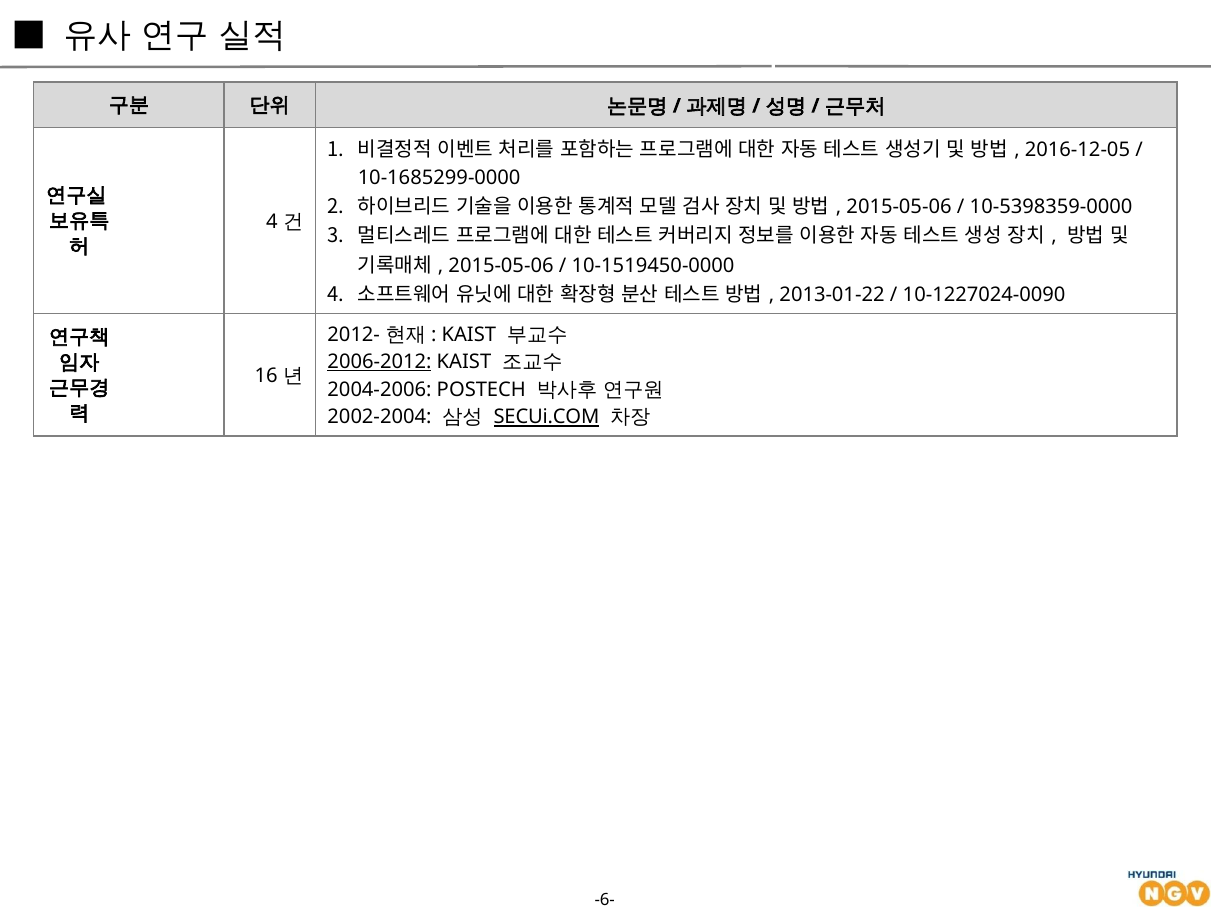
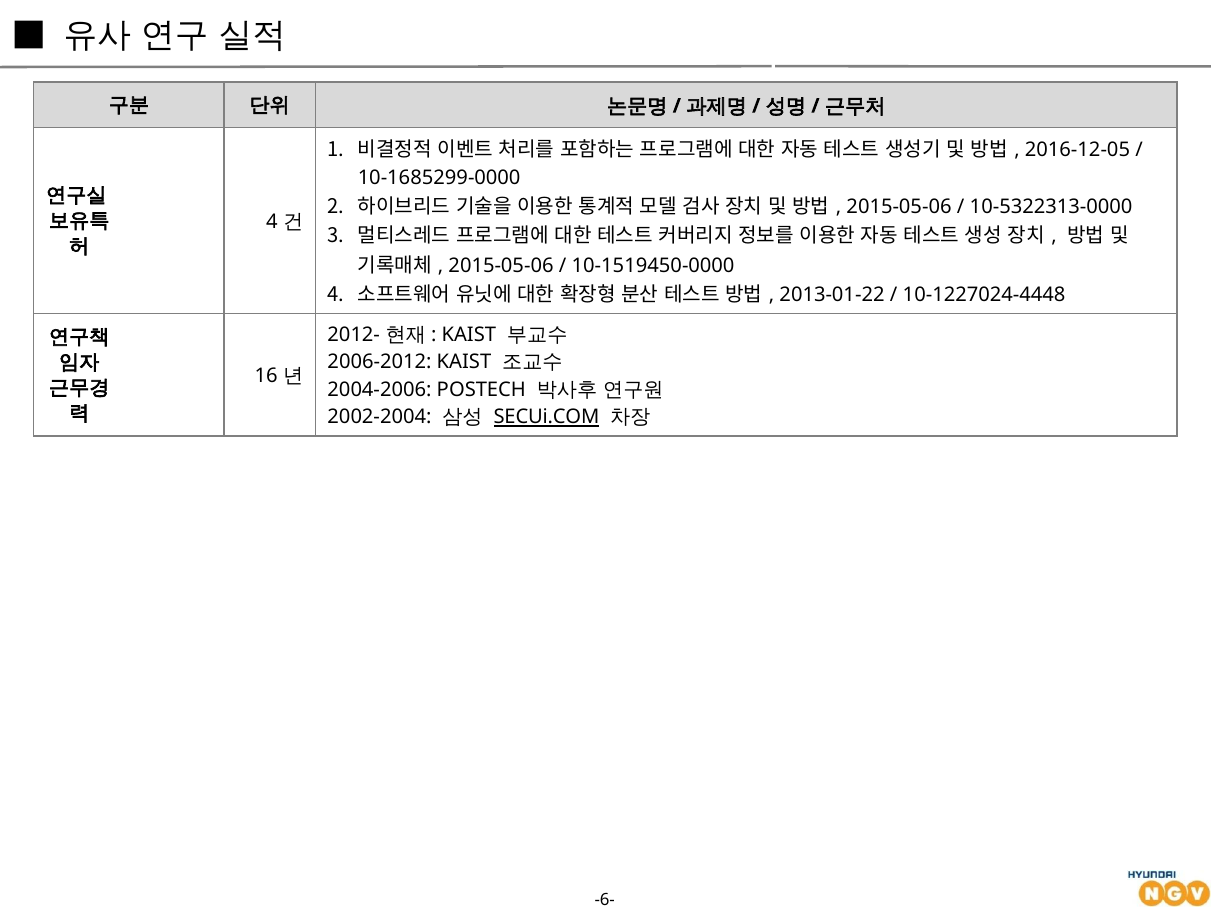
10-5398359-0000: 10-5398359-0000 -> 10-5322313-0000 (1051, 207)
10-1227024-0090: 10-1227024-0090 -> 10-1227024-4448 (984, 295)
2006-2012 underline: present -> none (379, 362)
